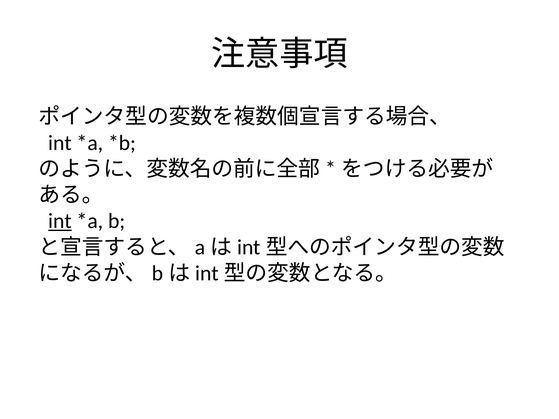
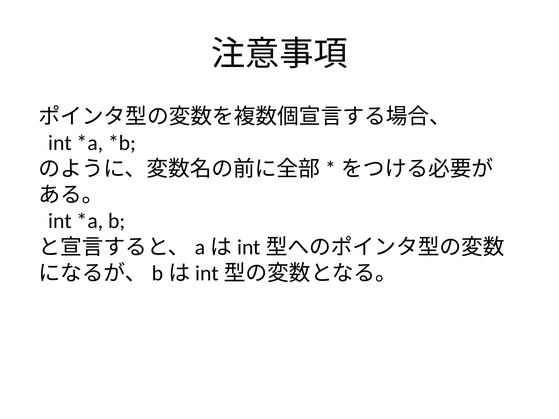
int underline: present -> none (60, 221)
